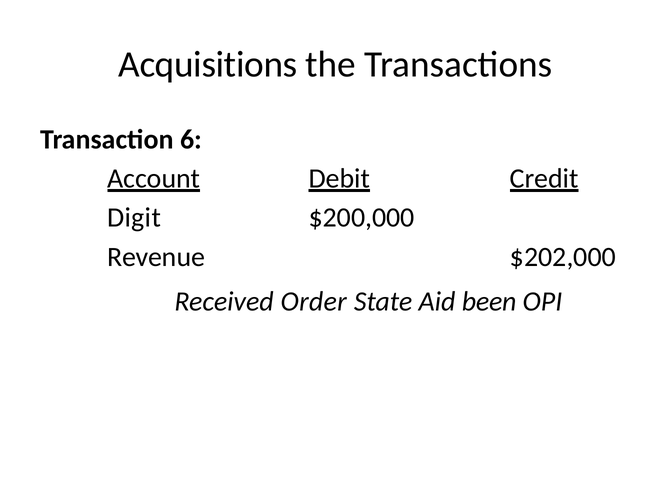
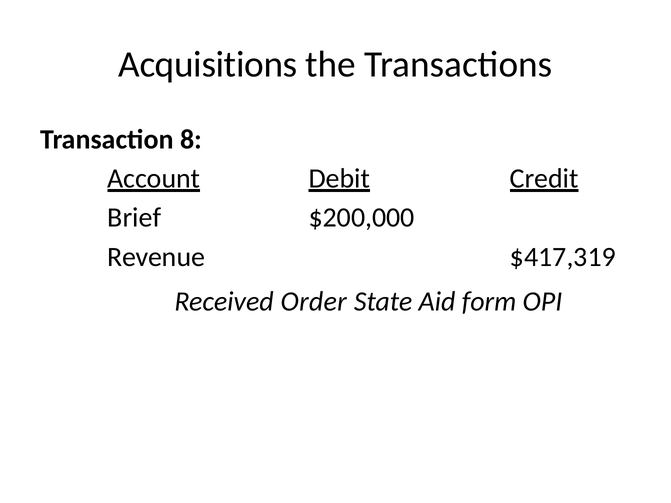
6: 6 -> 8 (191, 140)
Digit: Digit -> Brief (134, 218)
$202,000: $202,000 -> $417,319 (563, 257)
been: been -> form (489, 302)
